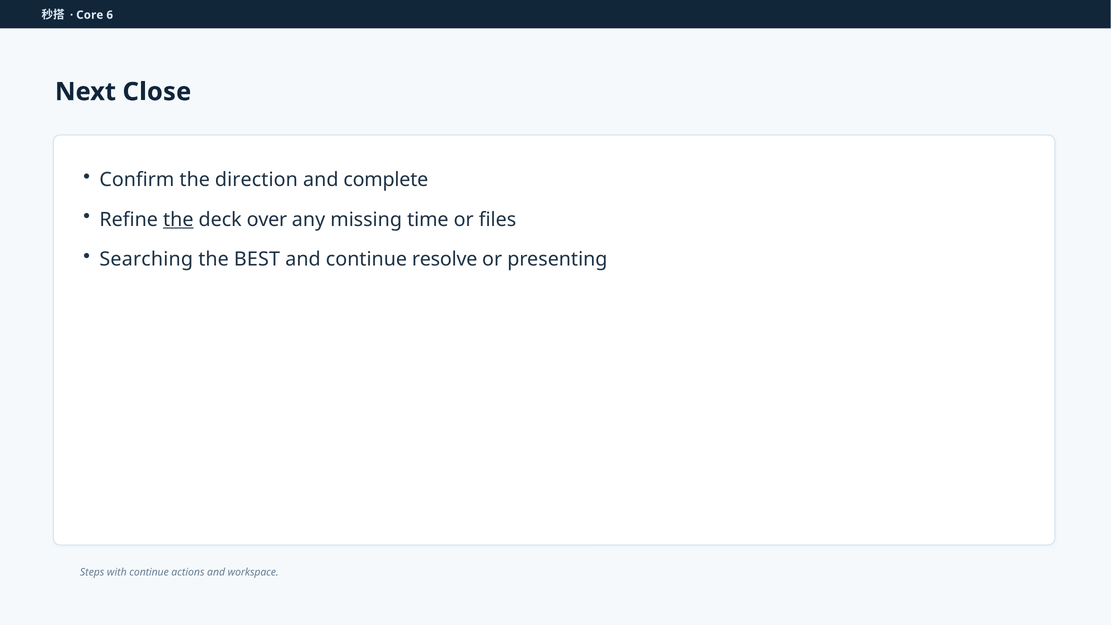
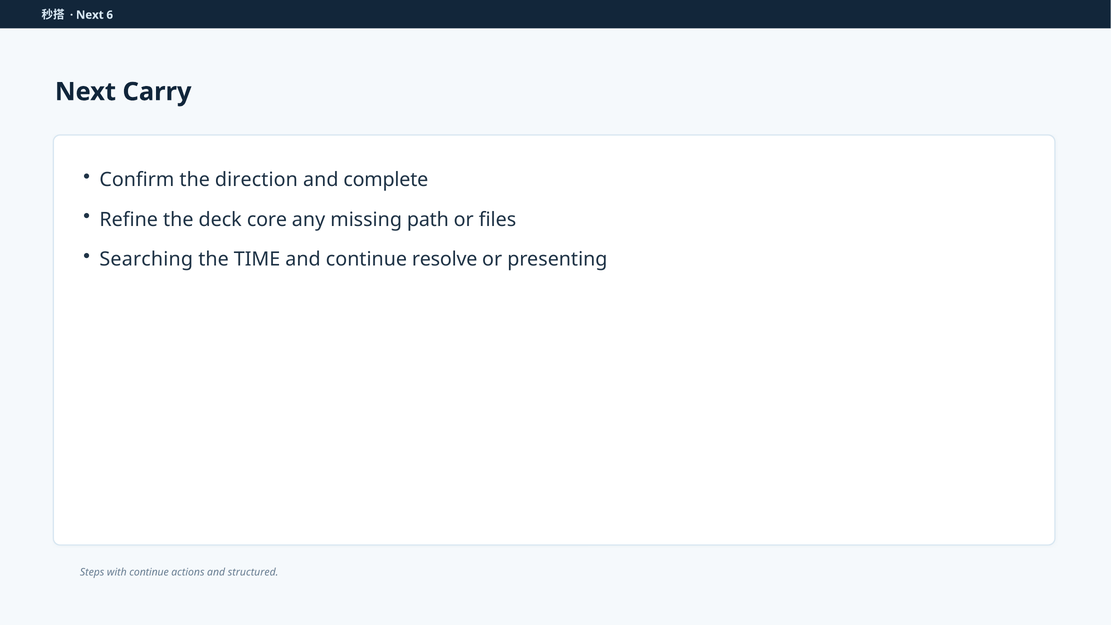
Core: Core -> Next (90, 15)
Close: Close -> Carry (157, 92)
the underline: present -> none (178, 220)
over: over -> core (267, 220)
time: time -> path (428, 220)
BEST: BEST -> TIME (257, 259)
workspace: workspace -> structured (253, 572)
